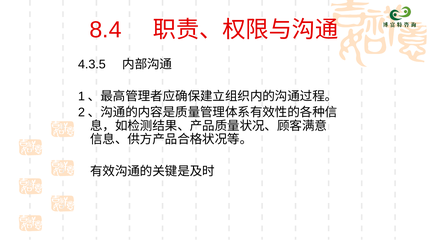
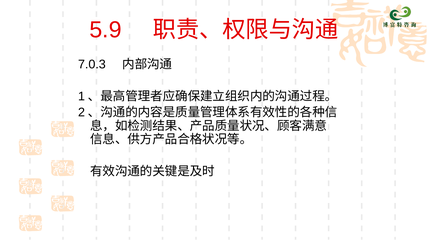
8.4: 8.4 -> 5.9 (106, 30)
4.3.5: 4.3.5 -> 7.0.3 (92, 64)
